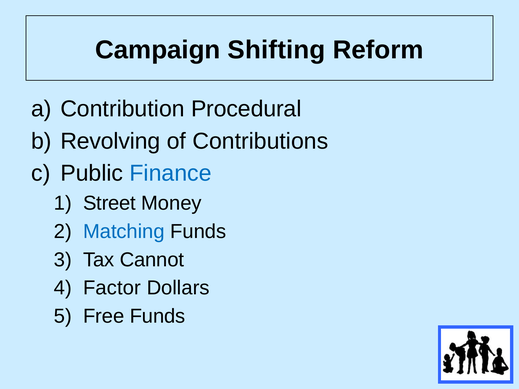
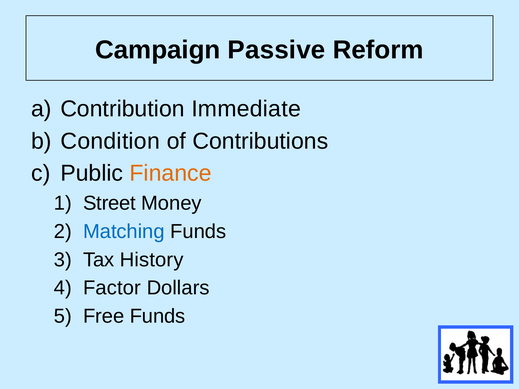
Shifting: Shifting -> Passive (277, 50)
Procedural: Procedural -> Immediate (246, 109)
Revolving: Revolving -> Condition (110, 141)
Finance colour: blue -> orange (171, 173)
Cannot: Cannot -> History (152, 260)
